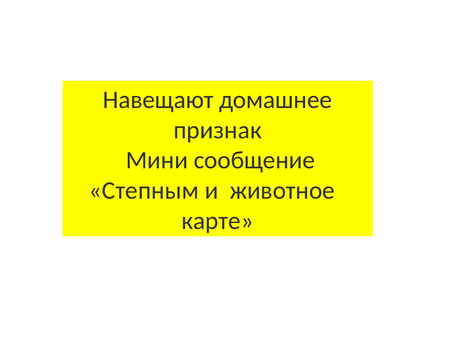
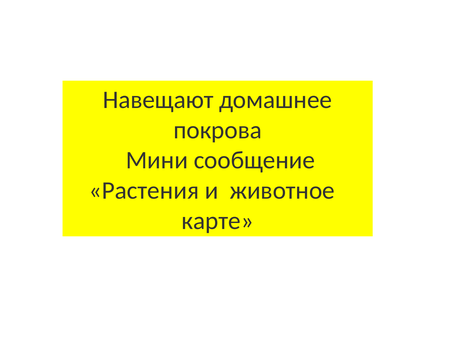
признак: признак -> покрова (218, 130)
Степным: Степным -> Растения (144, 191)
